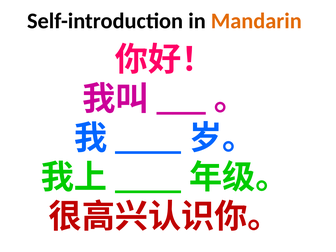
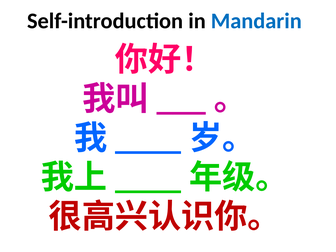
Mandarin colour: orange -> blue (256, 21)
